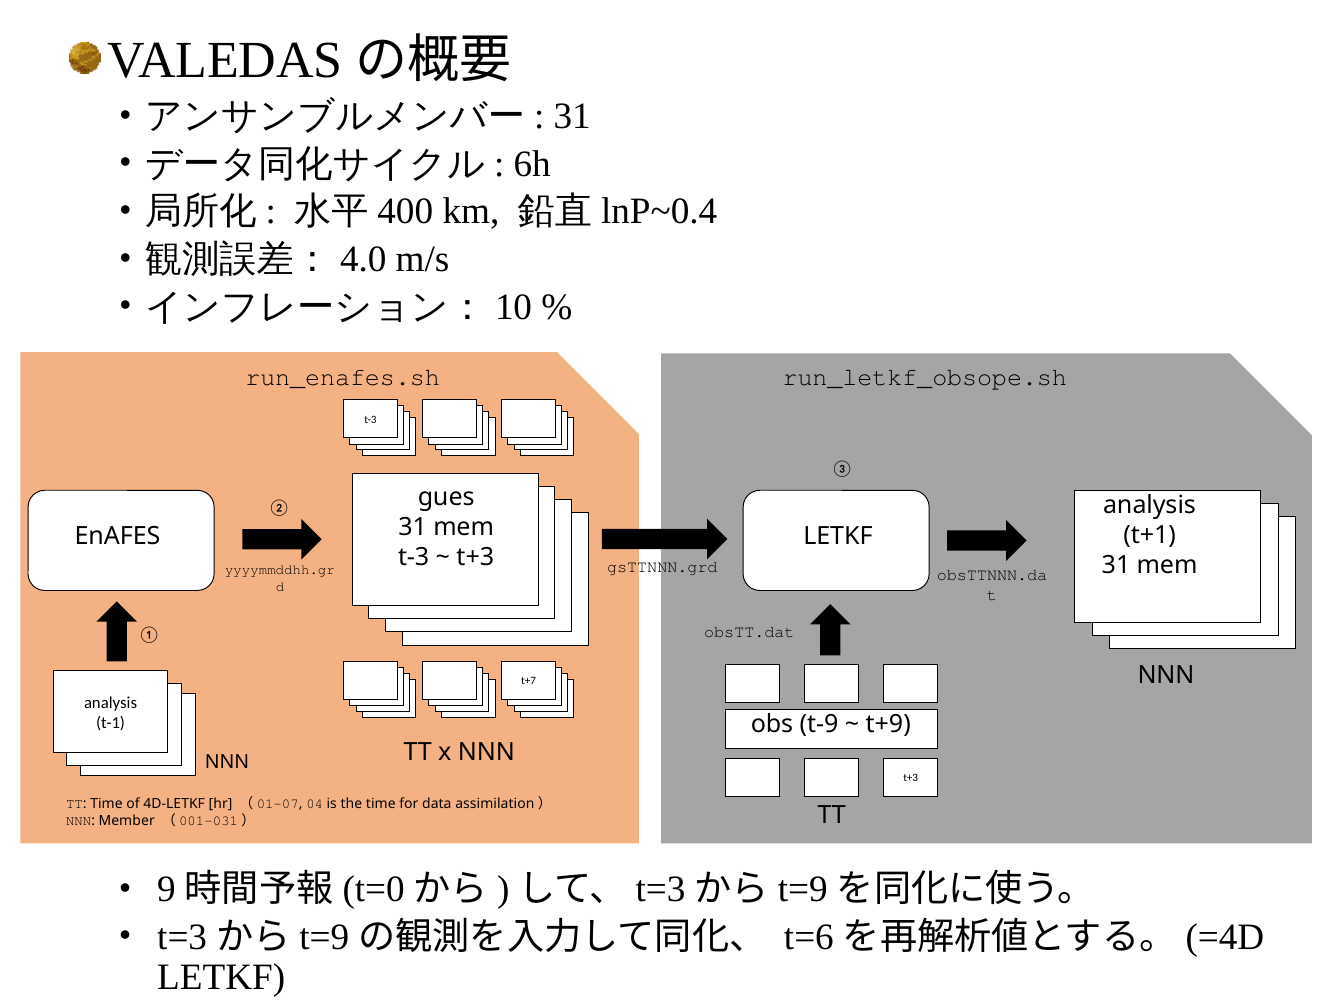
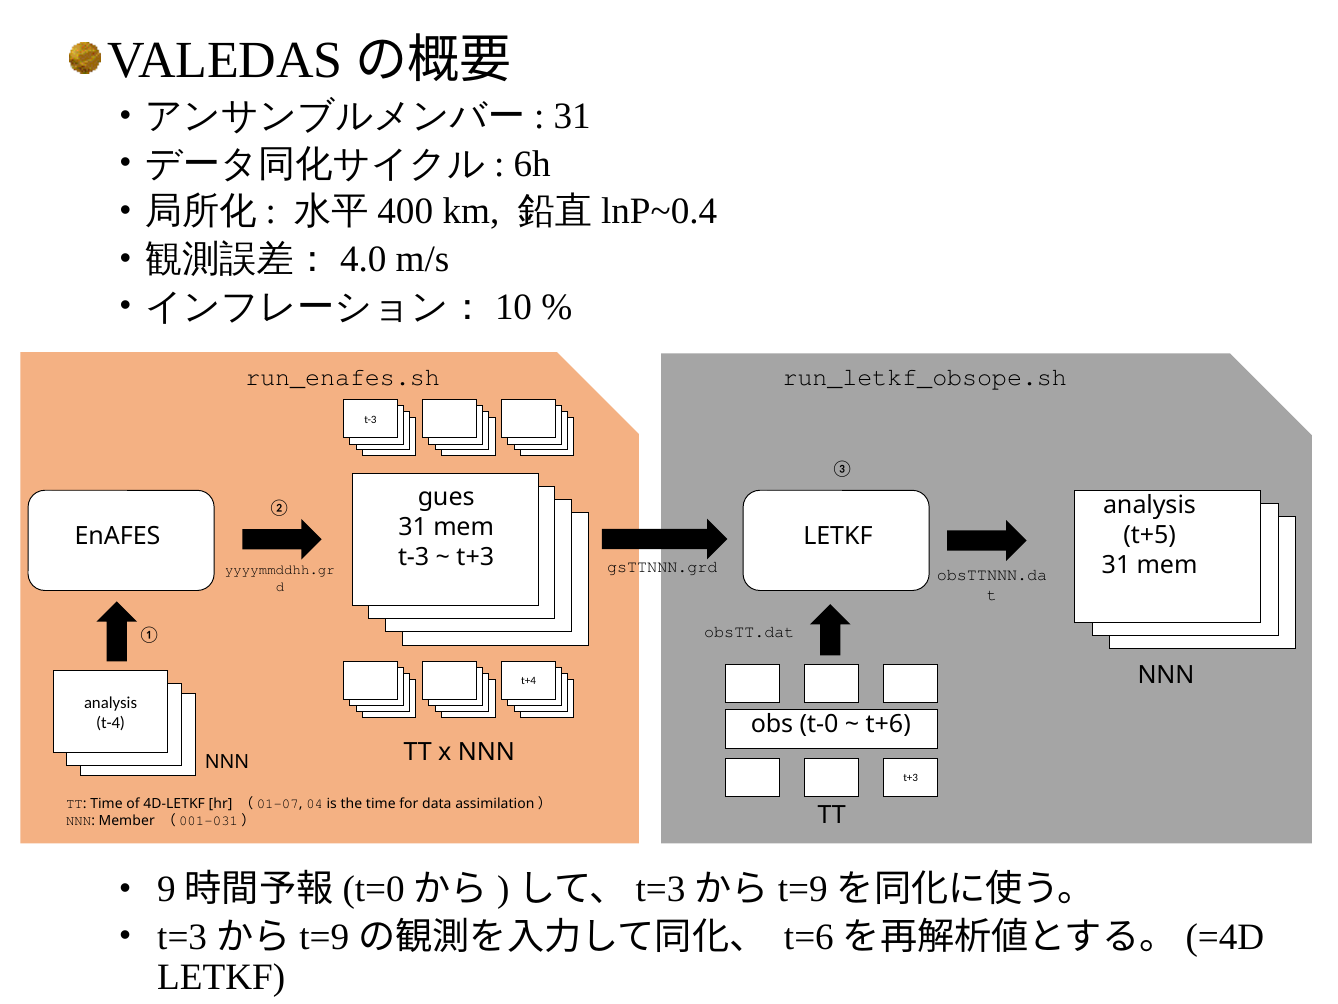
t+1: t+1 -> t+5 (1150, 535)
t+7: t+7 -> t+4 (529, 681)
t-1: t-1 -> t-4 (111, 722)
t-9: t-9 -> t-0 (819, 724)
t+9: t+9 -> t+6 (888, 724)
